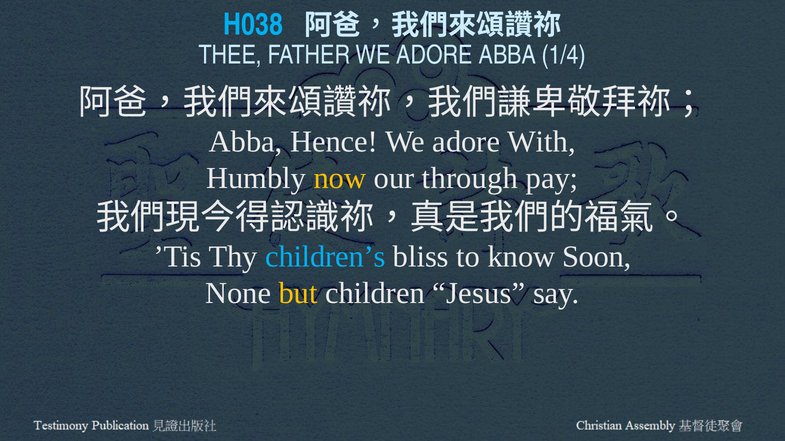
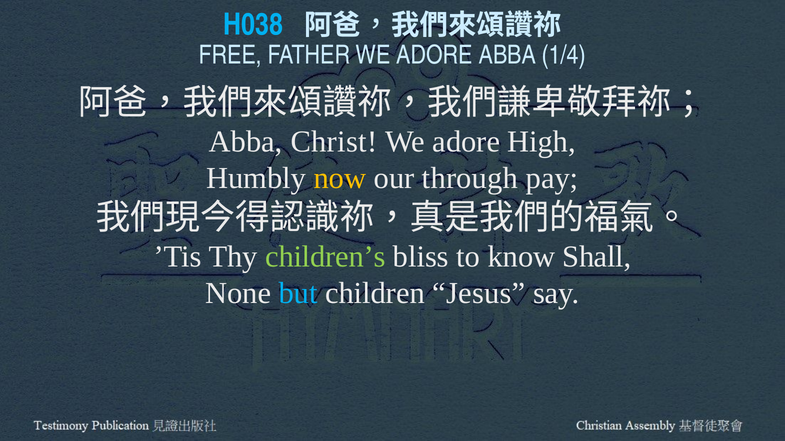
THEE: THEE -> FREE (230, 55)
Hence: Hence -> Christ (334, 142)
With: With -> High (541, 142)
children’s colour: light blue -> light green (325, 257)
Soon: Soon -> Shall (597, 257)
but colour: yellow -> light blue (298, 294)
